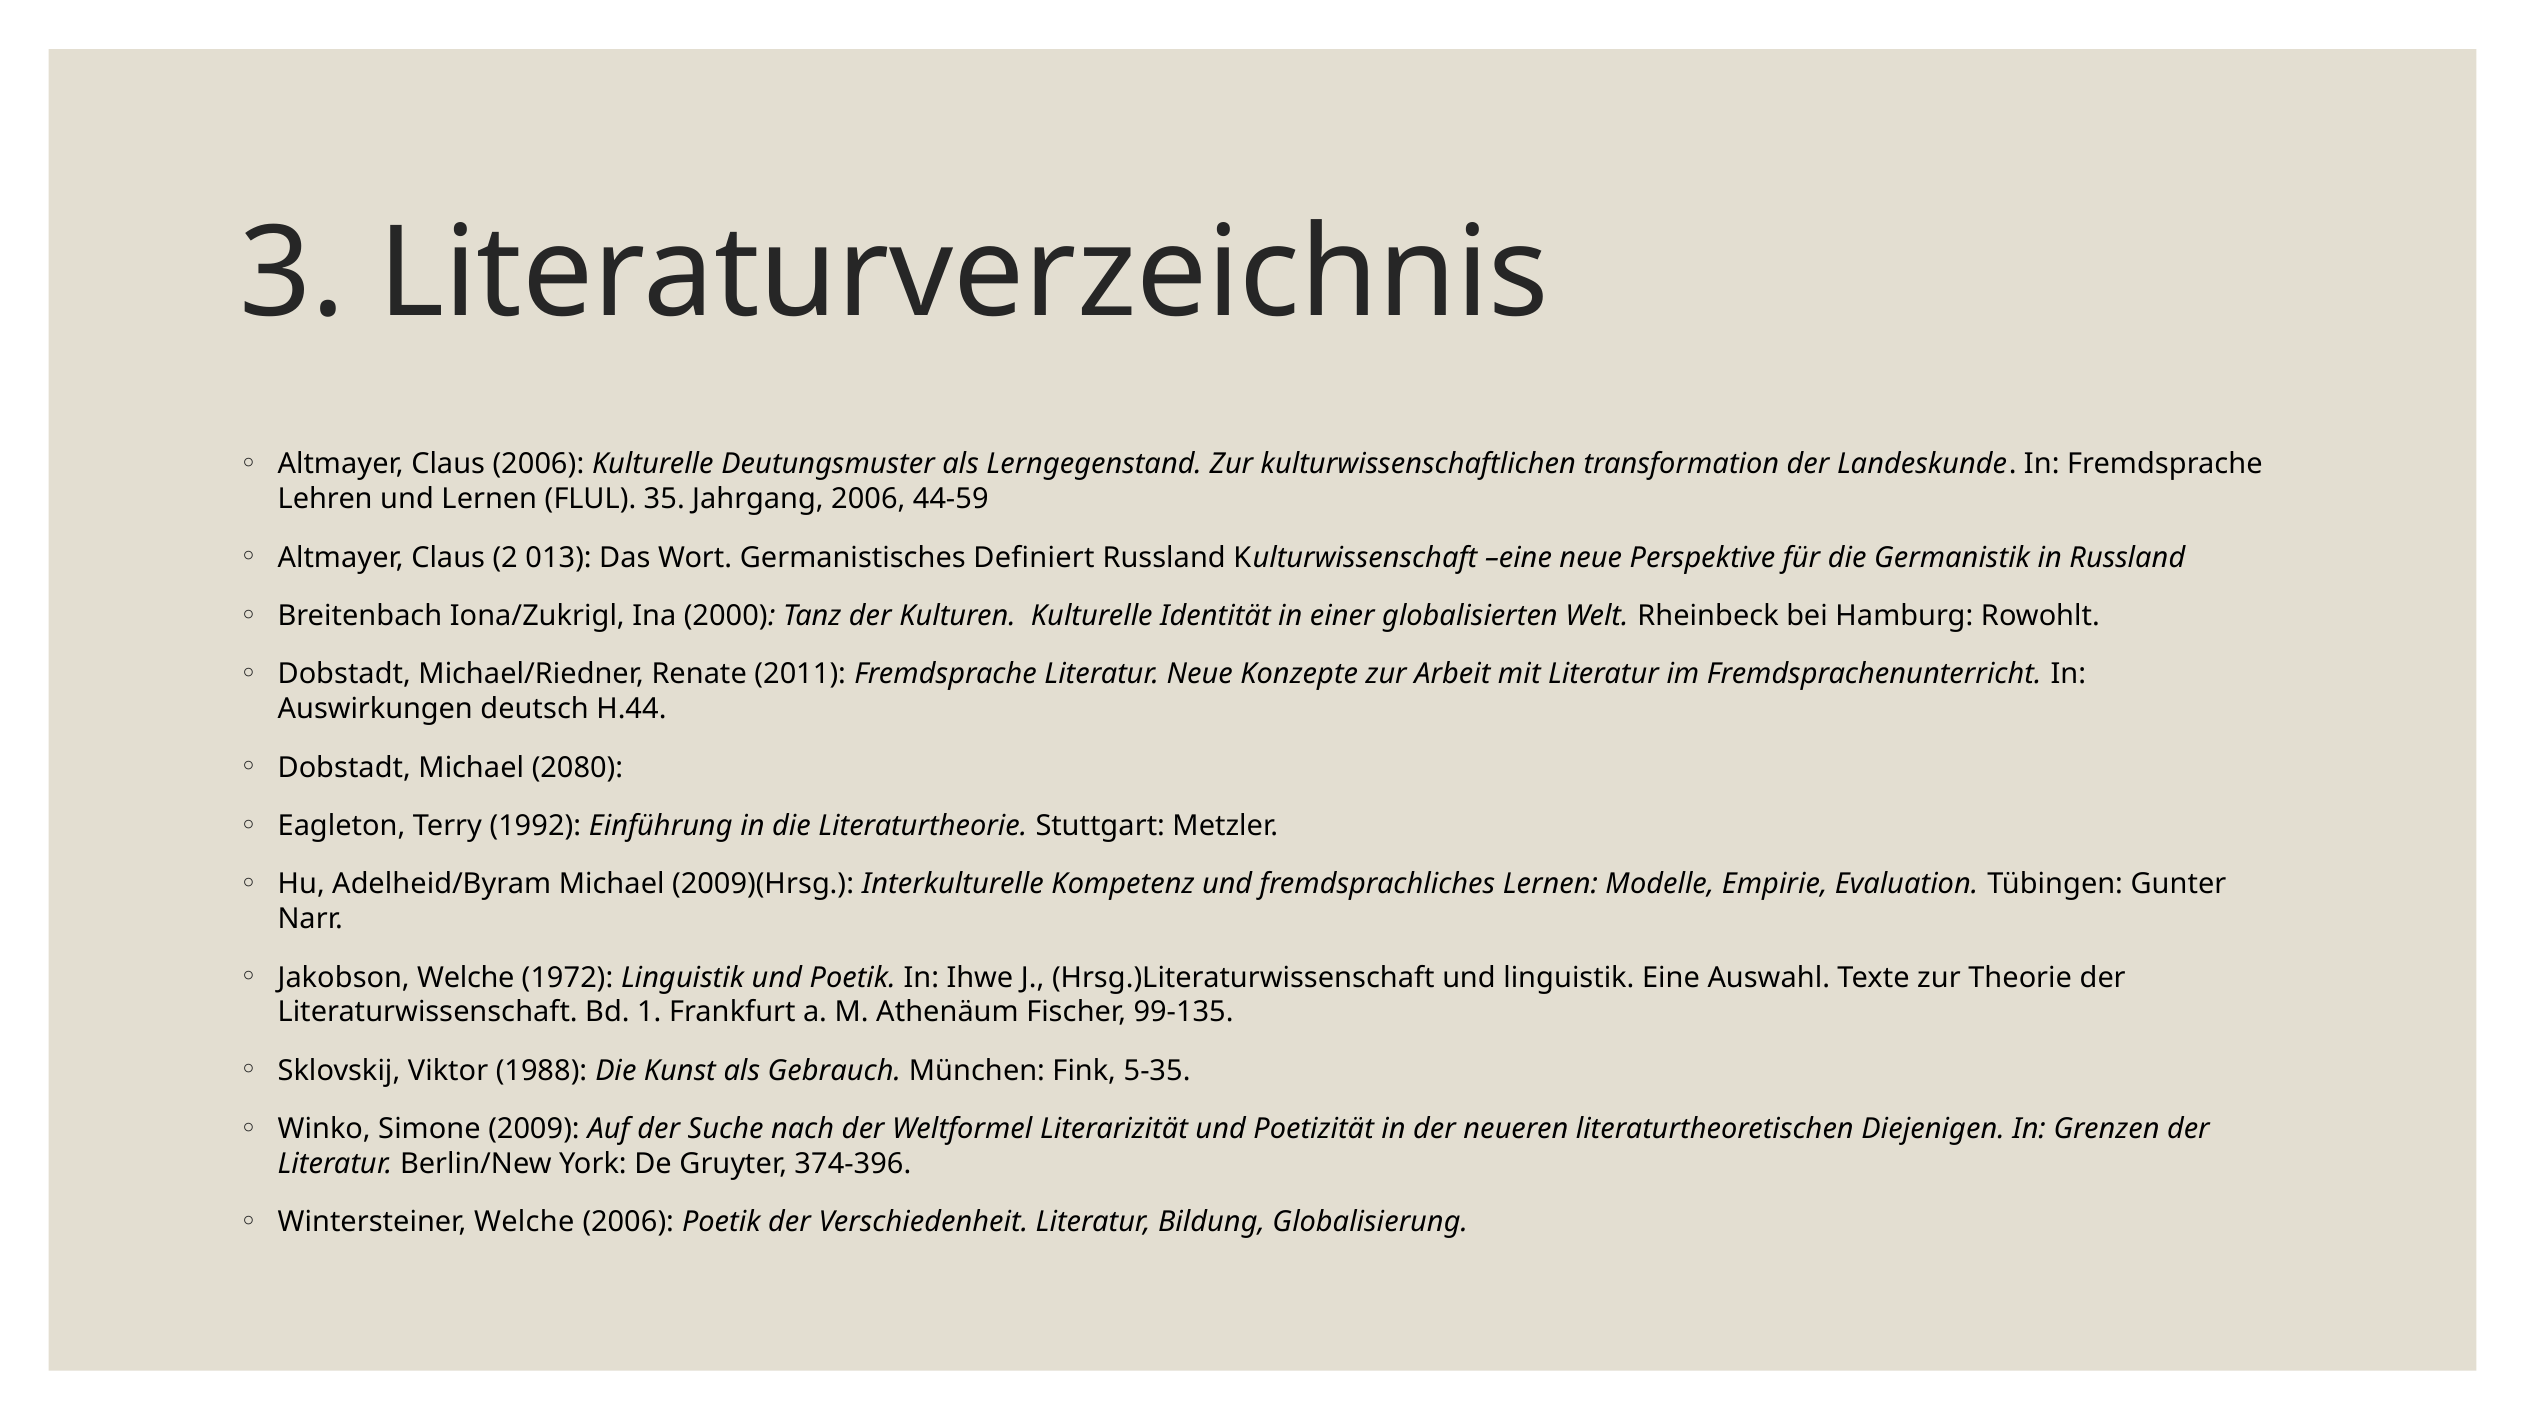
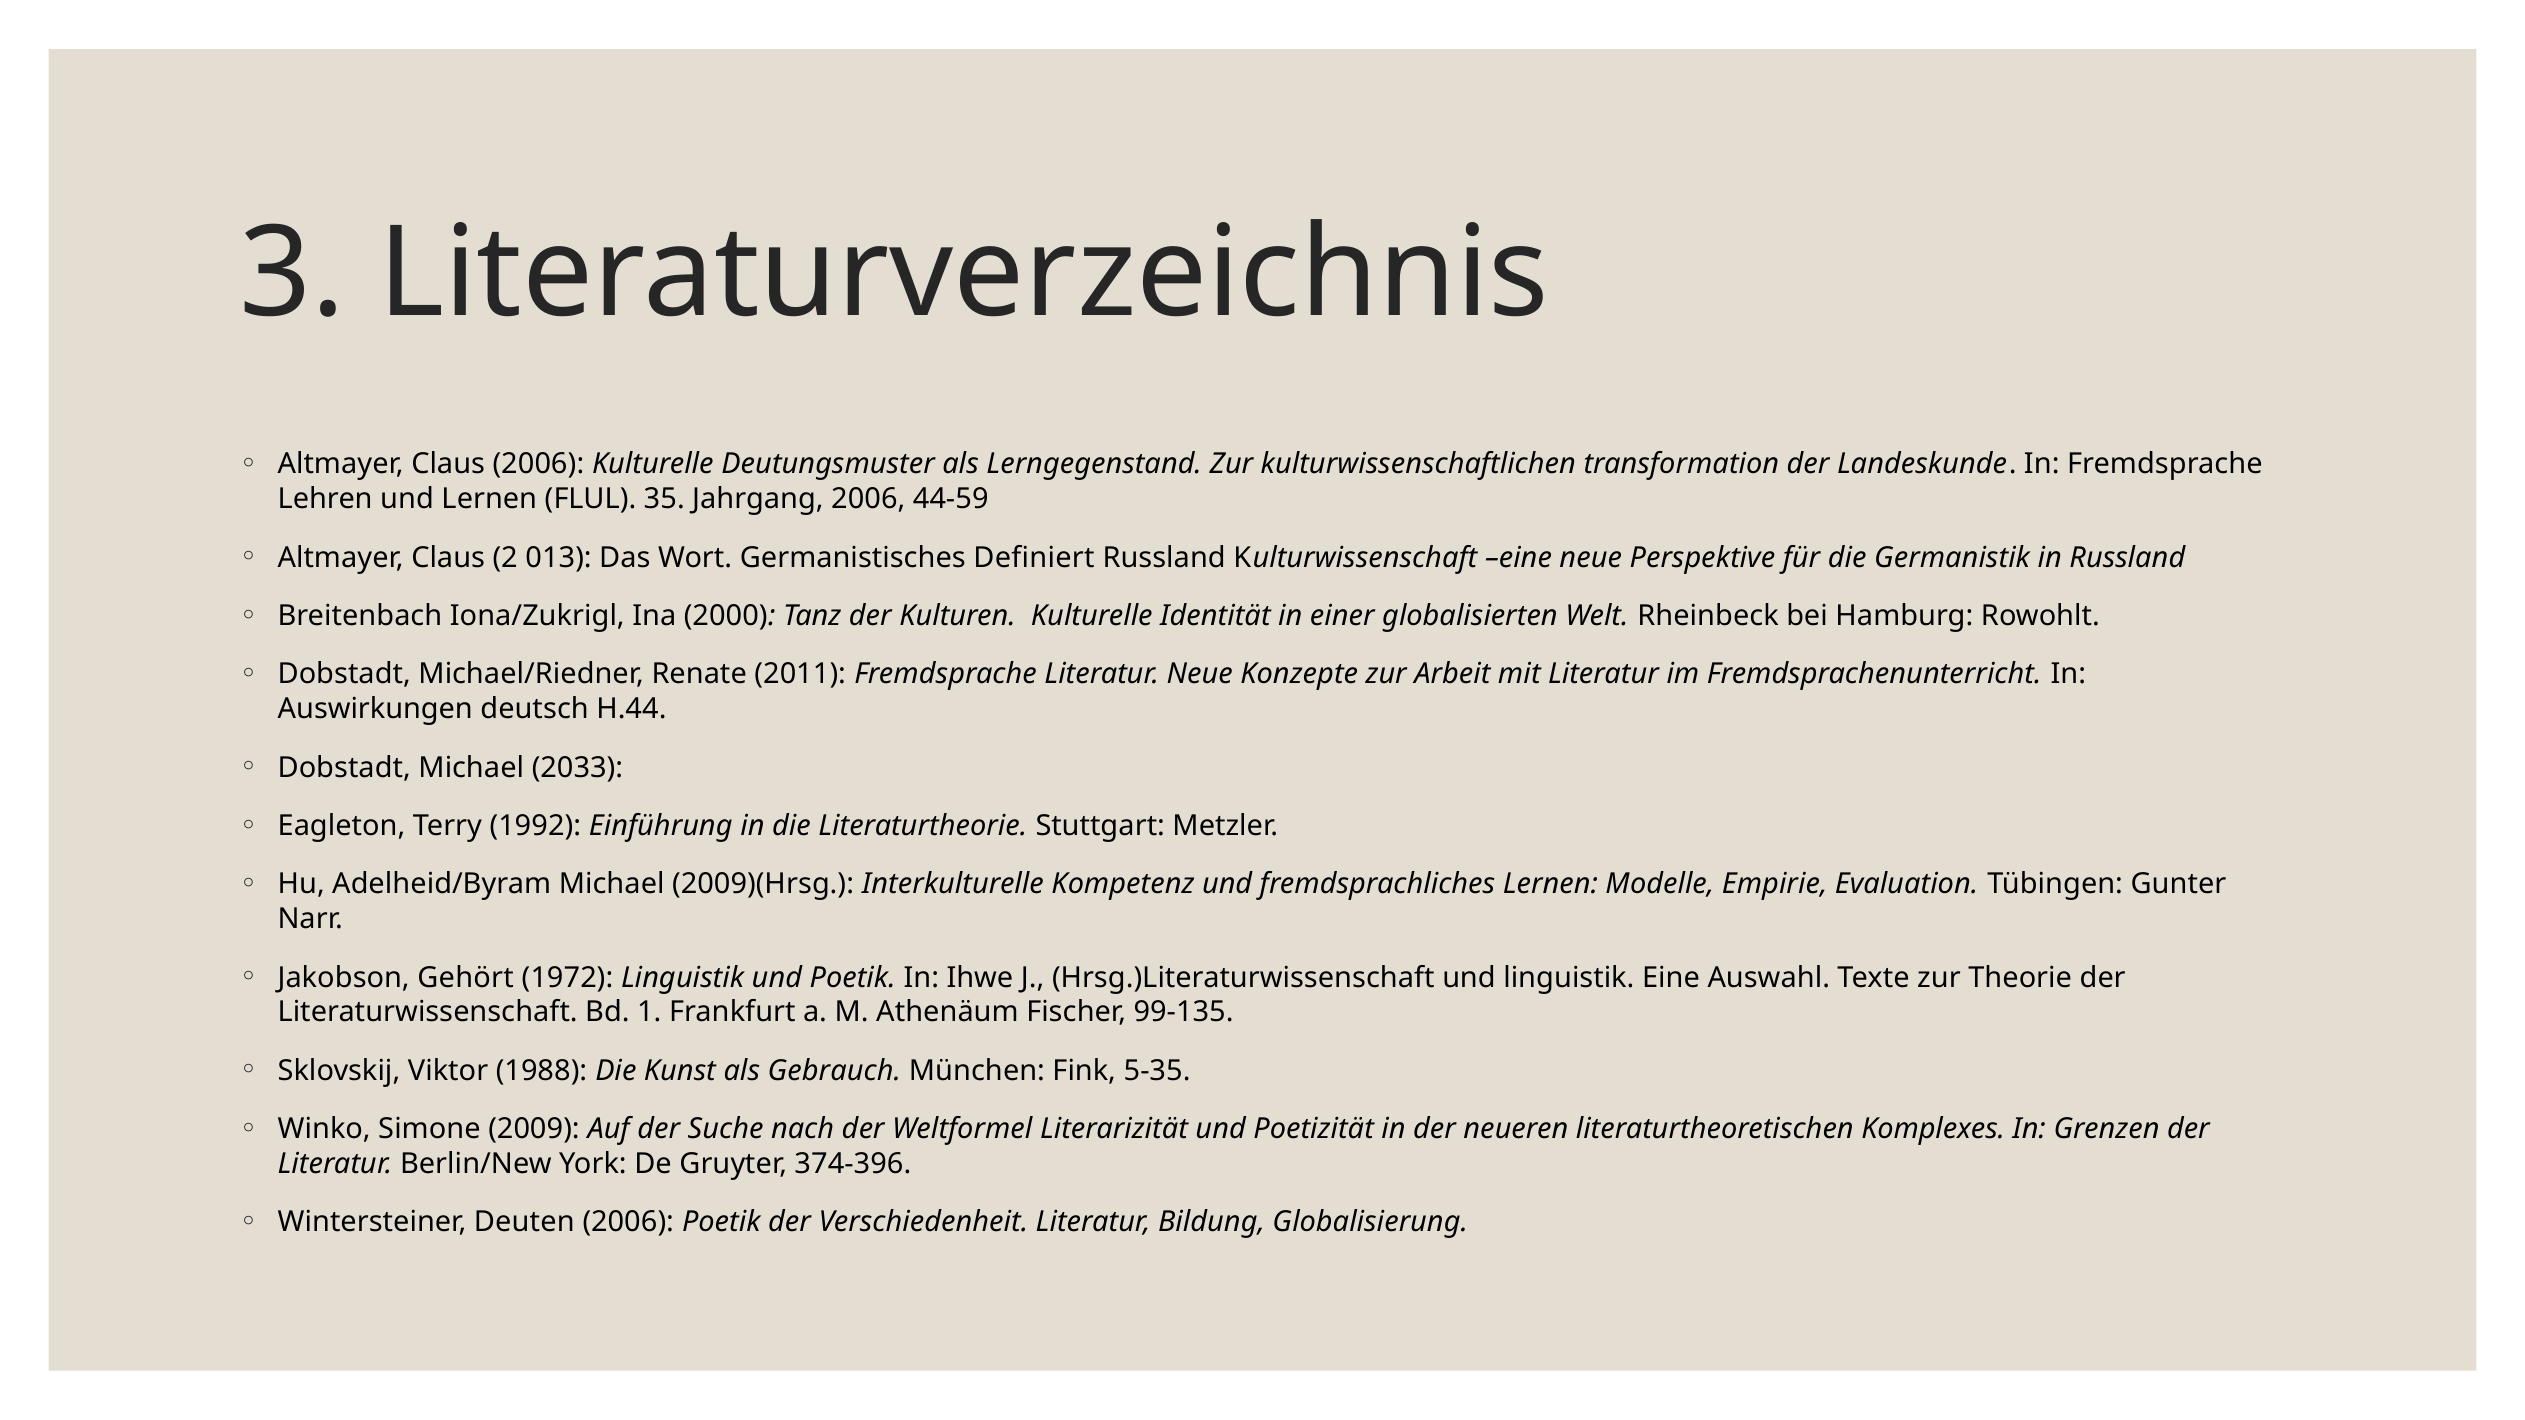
2080: 2080 -> 2033 (577, 768)
Jakobson Welche: Welche -> Gehört (466, 978)
Diejenigen: Diejenigen -> Komplexes (1933, 1129)
Wintersteiner Welche: Welche -> Deuten (524, 1223)
